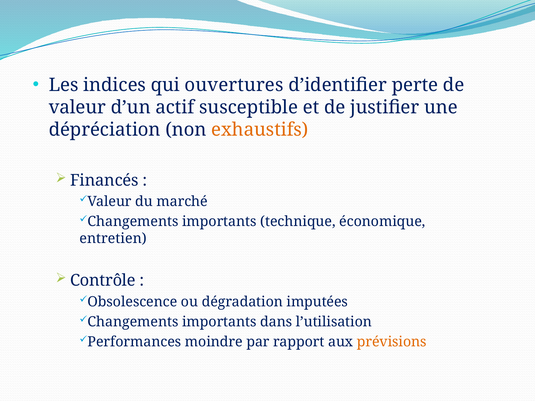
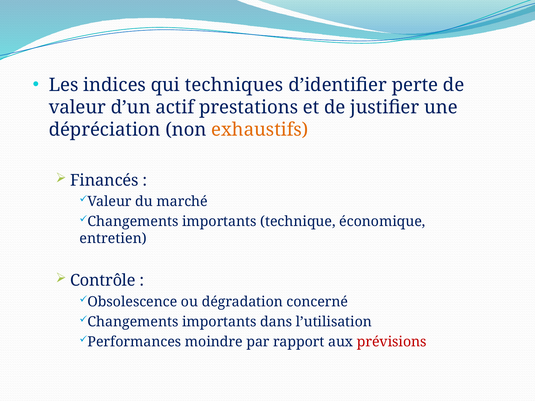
ouvertures: ouvertures -> techniques (234, 85)
susceptible: susceptible -> prestations (249, 107)
imputées: imputées -> concerné (317, 302)
prévisions colour: orange -> red (392, 342)
